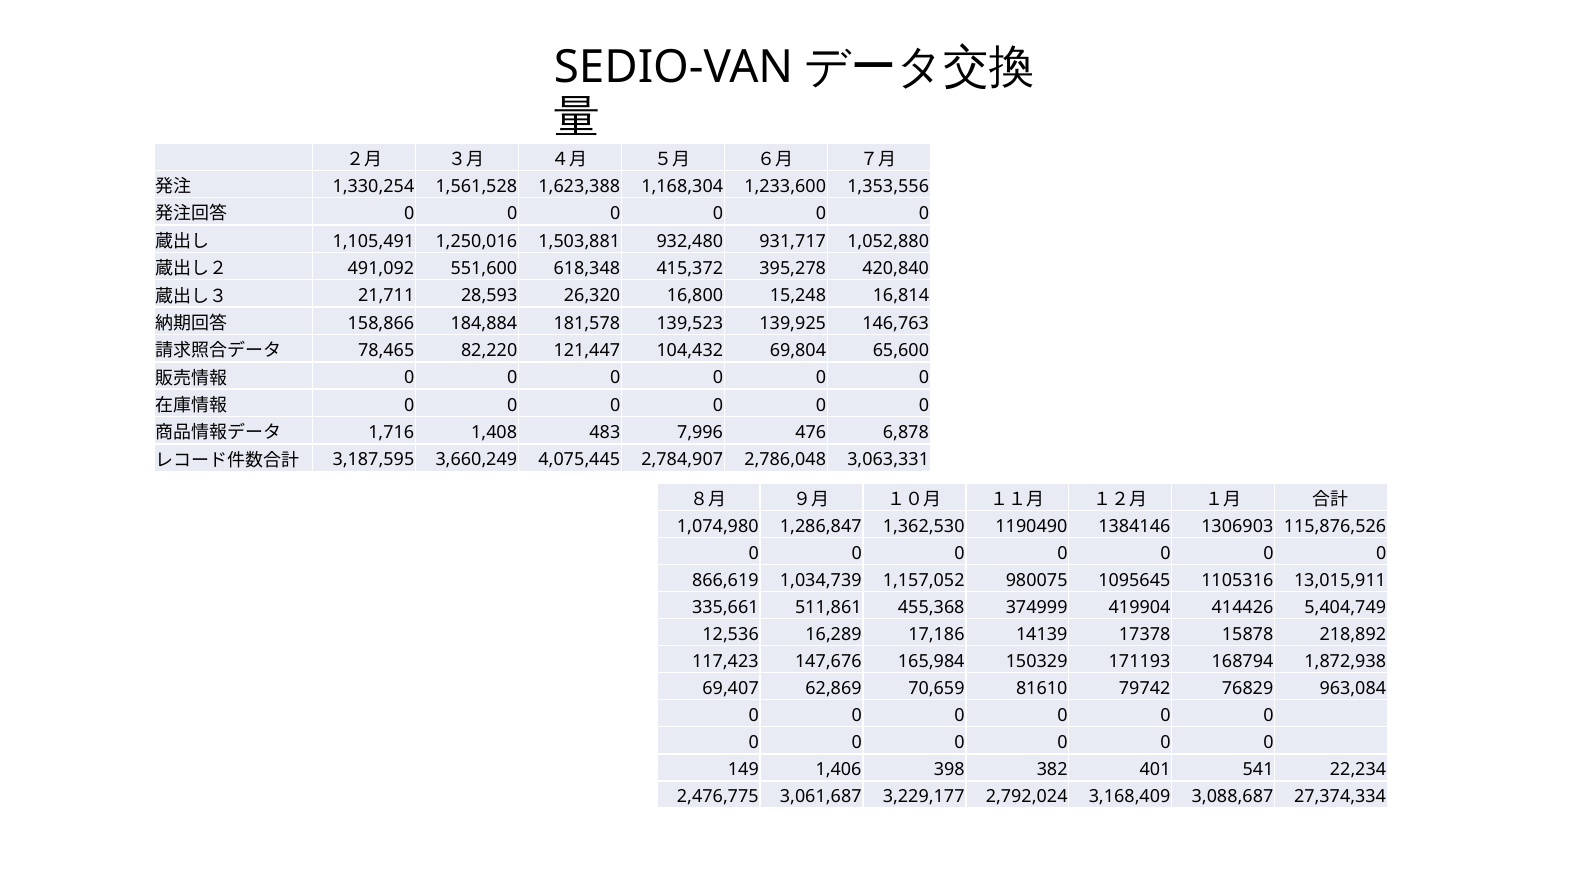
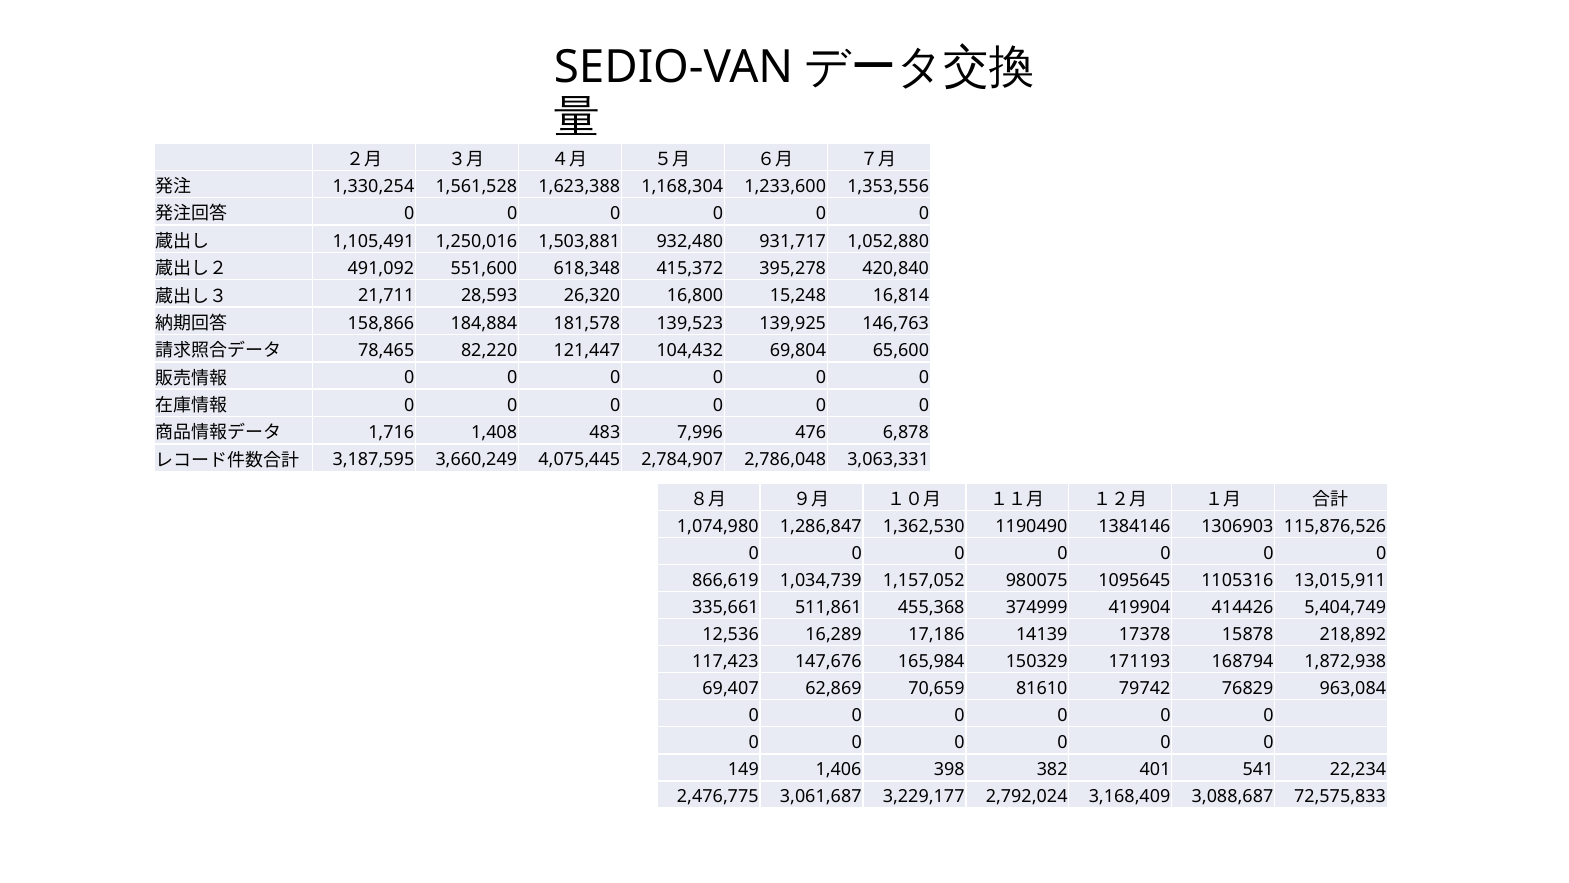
27,374,334: 27,374,334 -> 72,575,833 (1340, 796)
